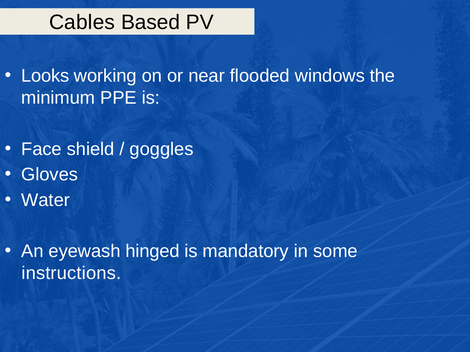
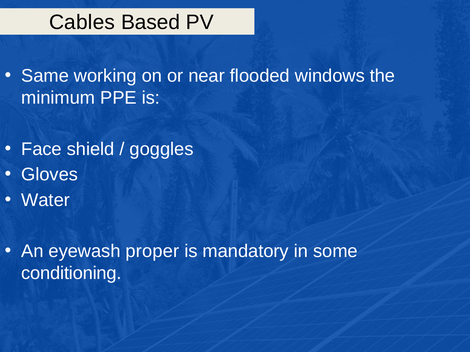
Looks: Looks -> Same (45, 76)
hinged: hinged -> proper (152, 252)
instructions: instructions -> conditioning (71, 274)
